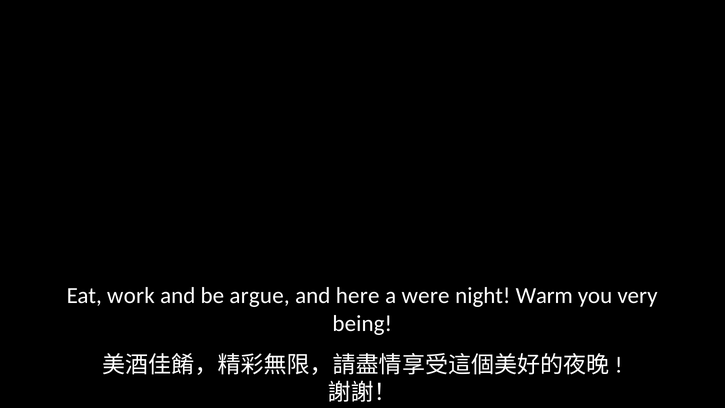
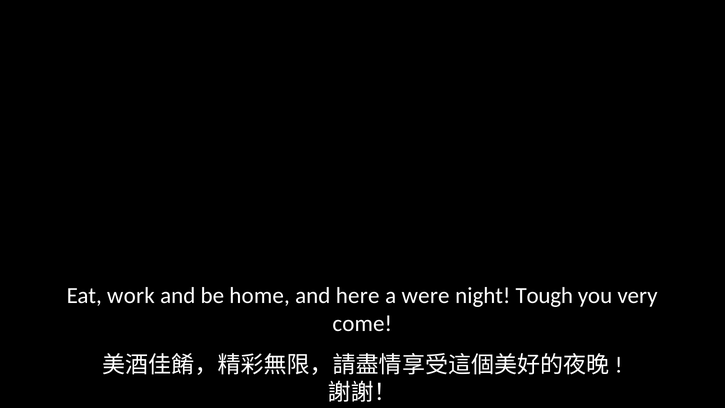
argue: argue -> home (260, 296)
Warm: Warm -> Tough (544, 296)
being: being -> come (362, 323)
